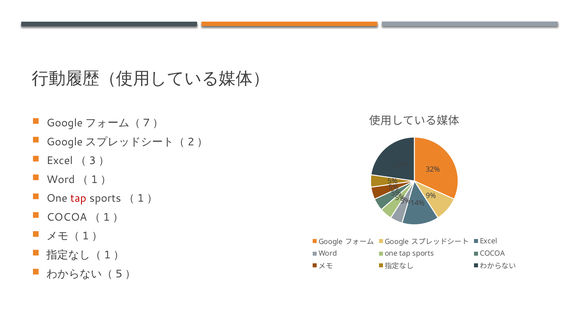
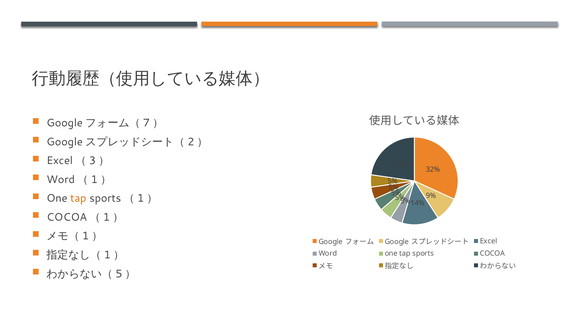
tap colour: red -> orange (78, 198)
